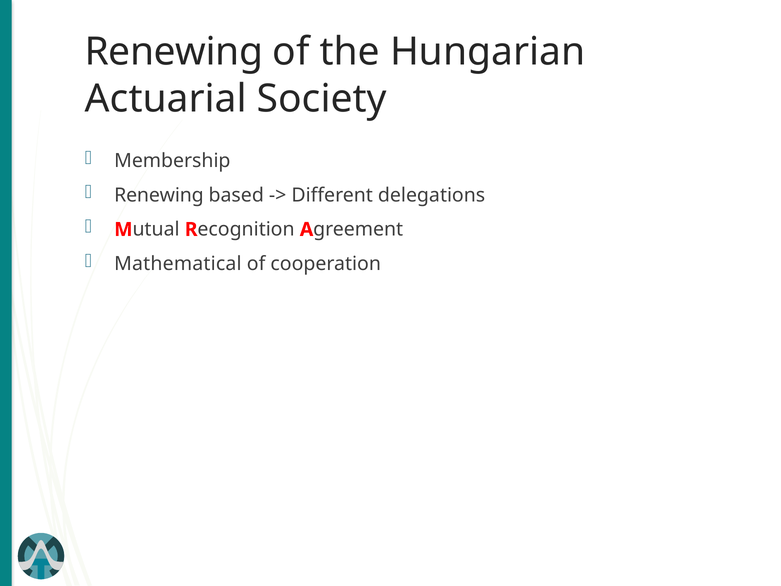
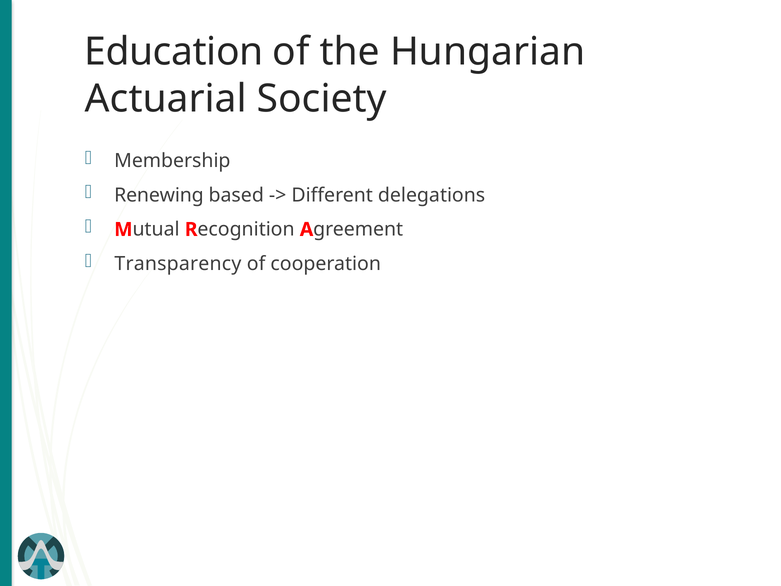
Renewing: Renewing -> Education (174, 52)
Mathematical: Mathematical -> Transparency (178, 264)
